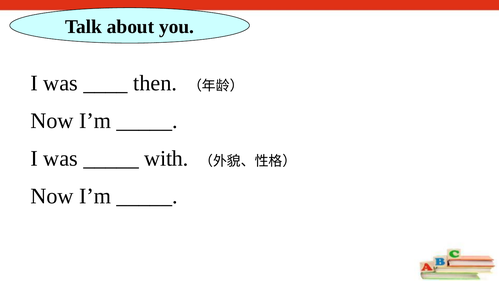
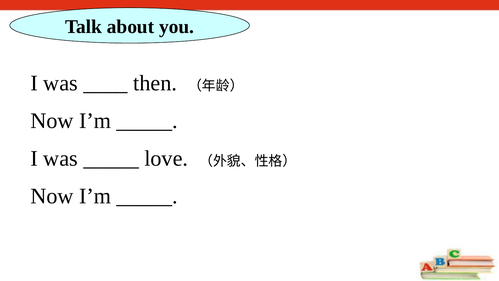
with: with -> love (166, 158)
